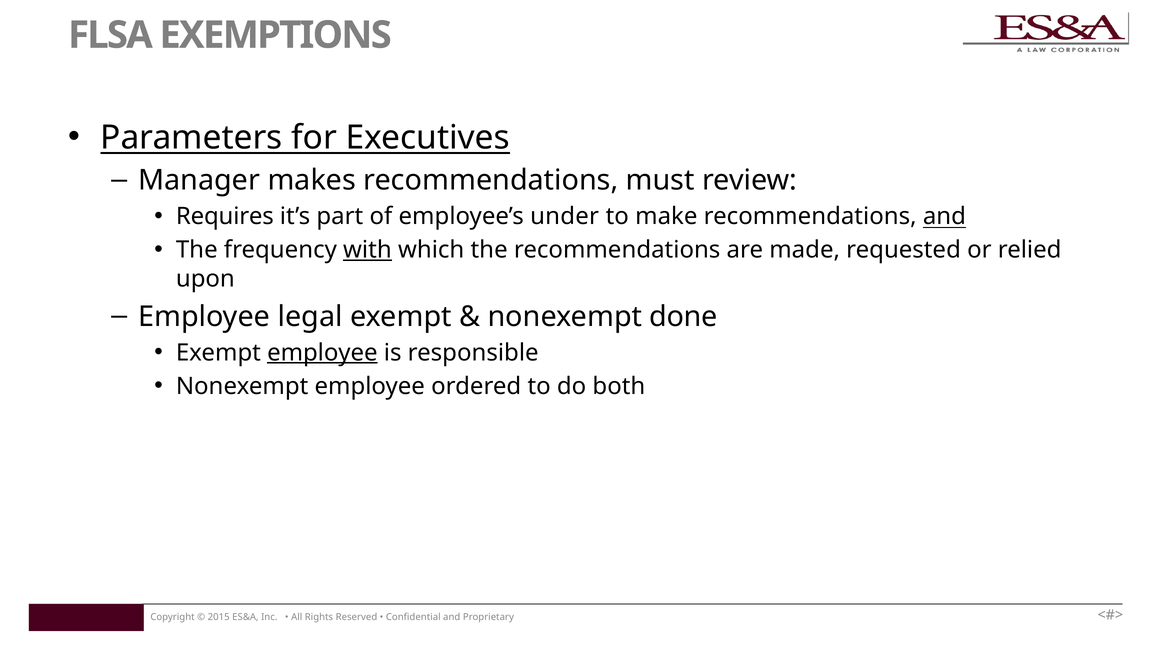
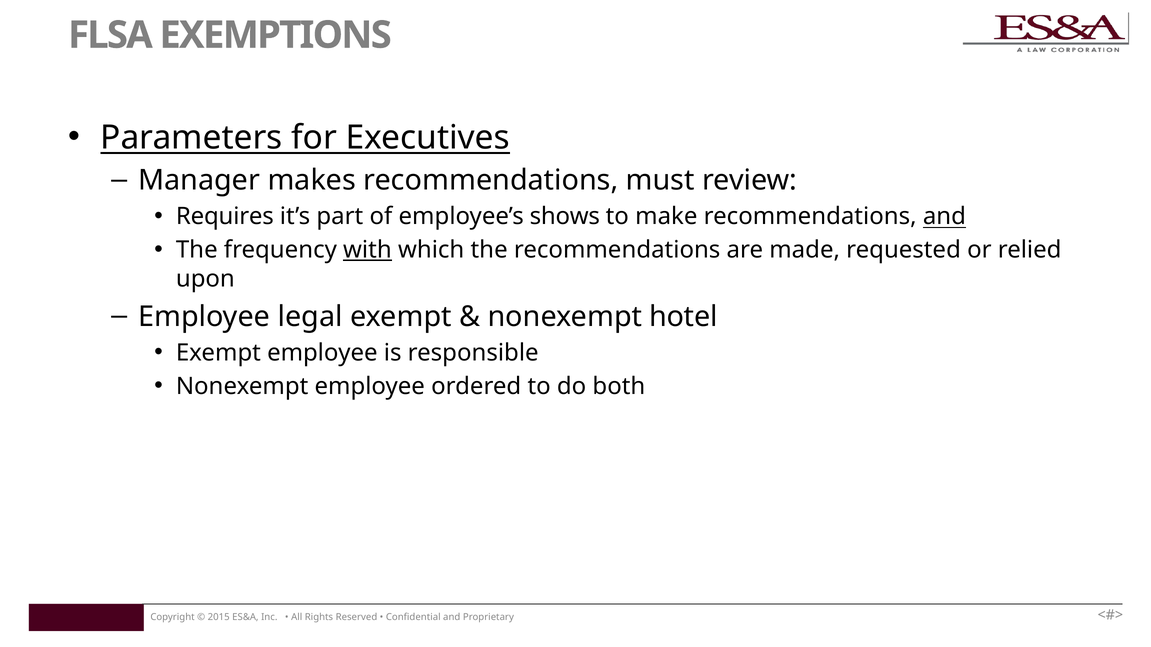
under: under -> shows (565, 217)
done: done -> hotel (683, 317)
employee underline: present -> none (322, 353)
